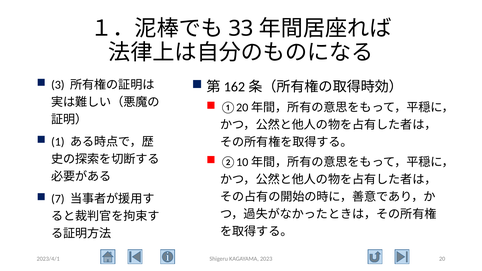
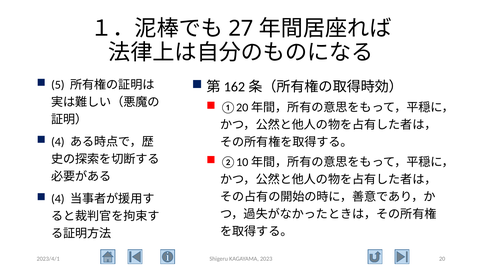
33: 33 -> 27 (241, 29)
3: 3 -> 5 (58, 85)
1: 1 -> 4 (58, 142)
7: 7 -> 4 (58, 199)
